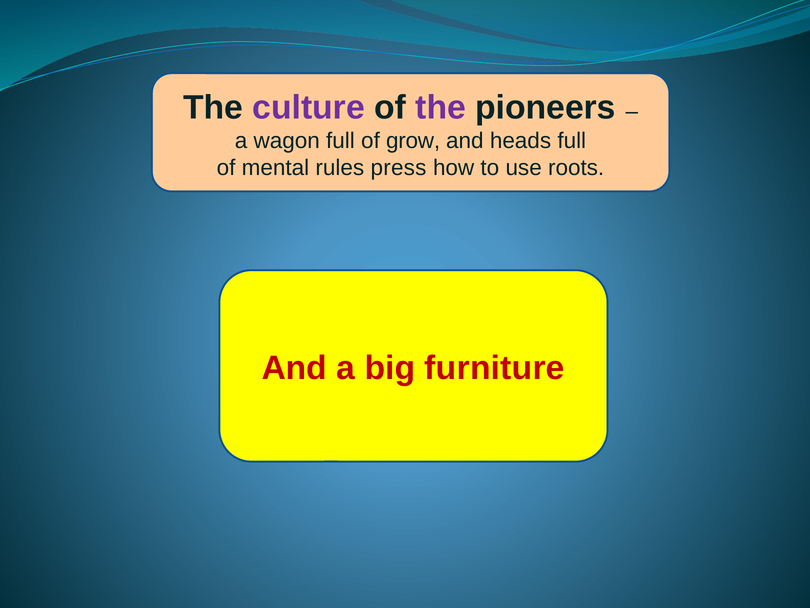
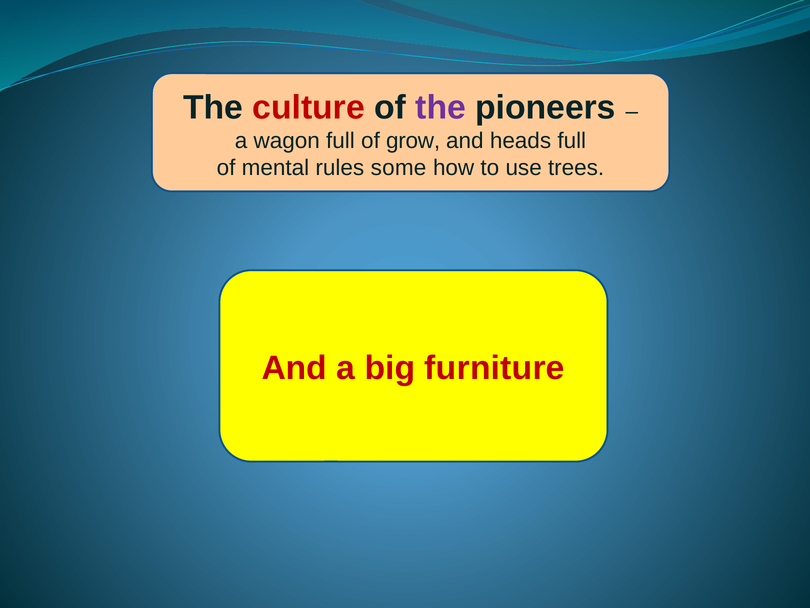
culture colour: purple -> red (309, 108)
press: press -> some (399, 168)
roots: roots -> trees (576, 168)
